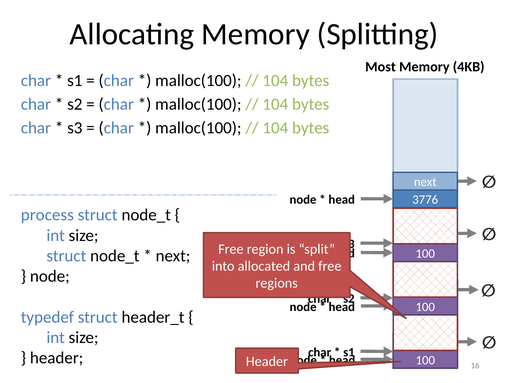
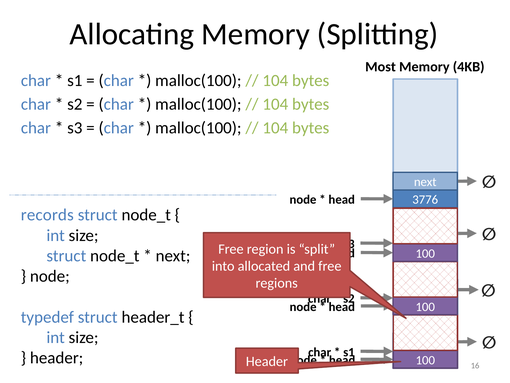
process: process -> records (47, 215)
